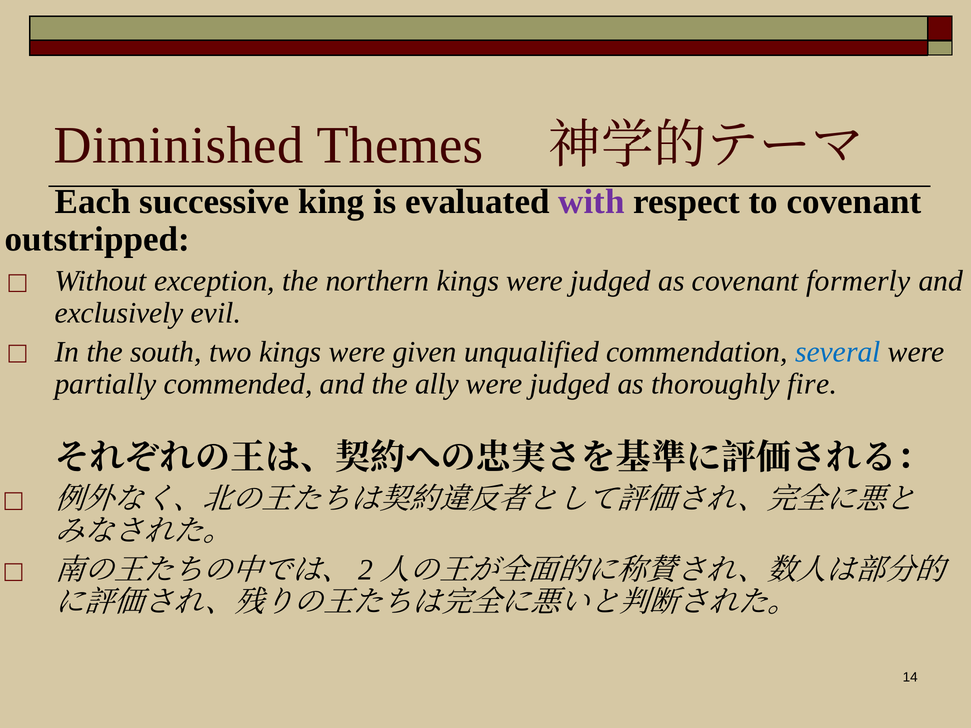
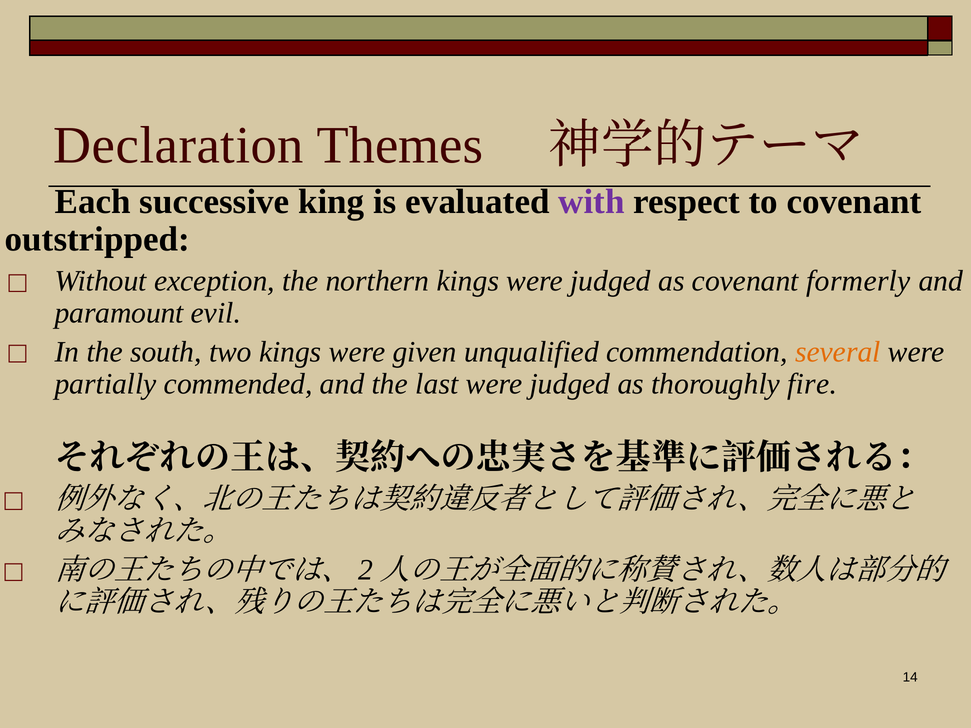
Diminished: Diminished -> Declaration (179, 145)
exclusively: exclusively -> paramount (119, 313)
several colour: blue -> orange (838, 352)
ally: ally -> last (437, 384)
